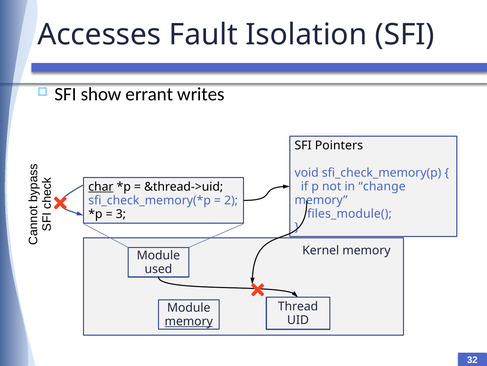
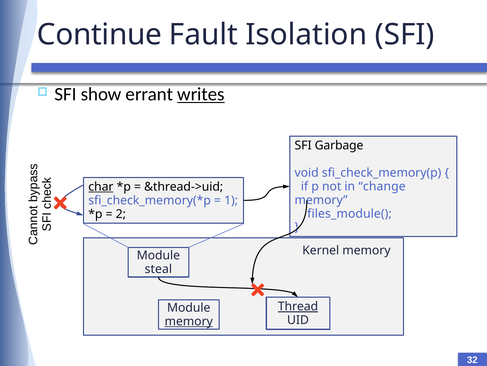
Accesses: Accesses -> Continue (99, 35)
writes underline: none -> present (201, 94)
Pointers: Pointers -> Garbage (339, 145)
2: 2 -> 1 (231, 200)
3: 3 -> 2 (121, 214)
used: used -> steal (158, 268)
Thread underline: none -> present (298, 306)
